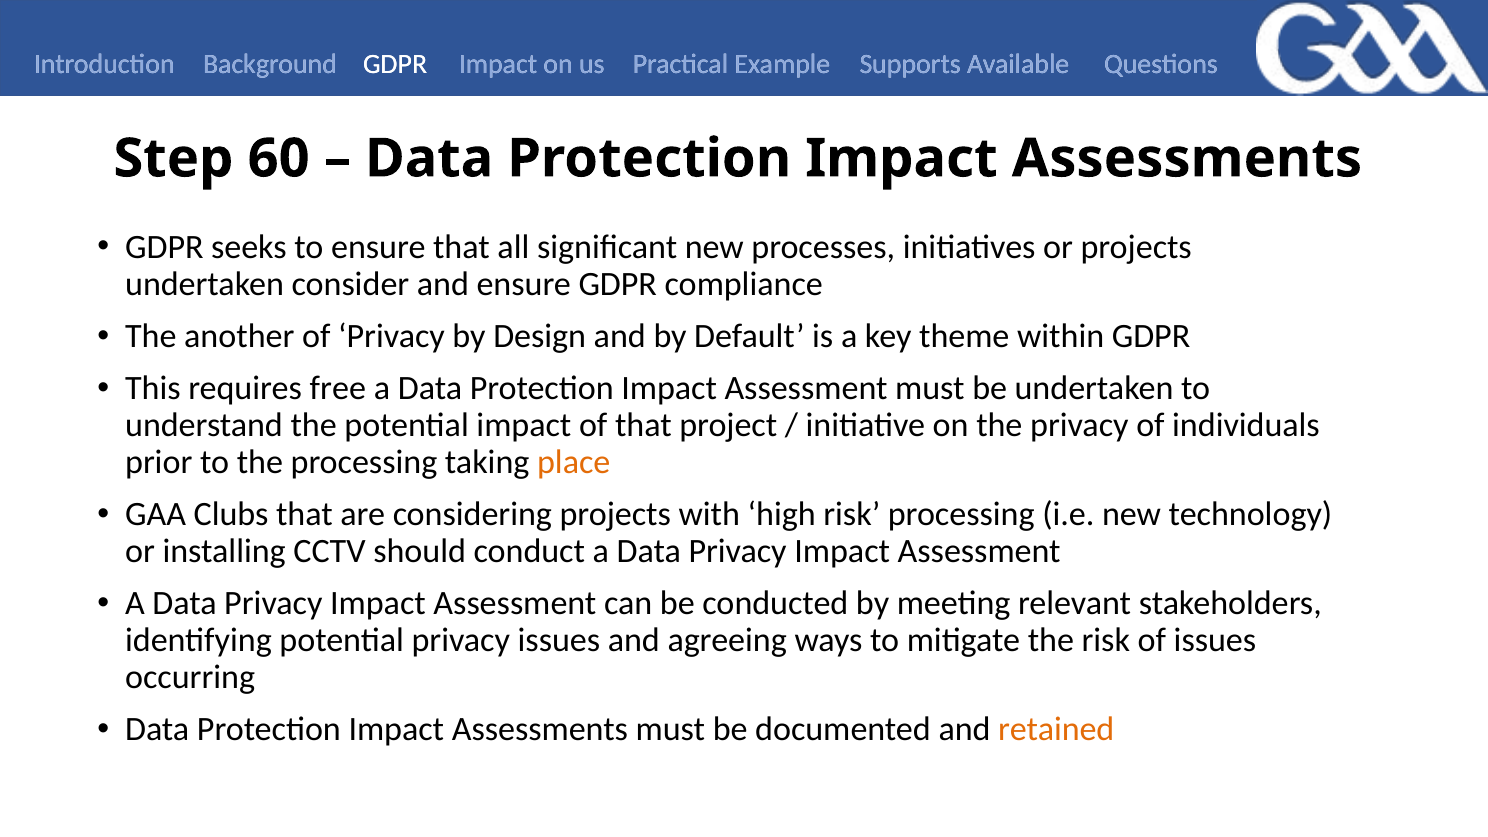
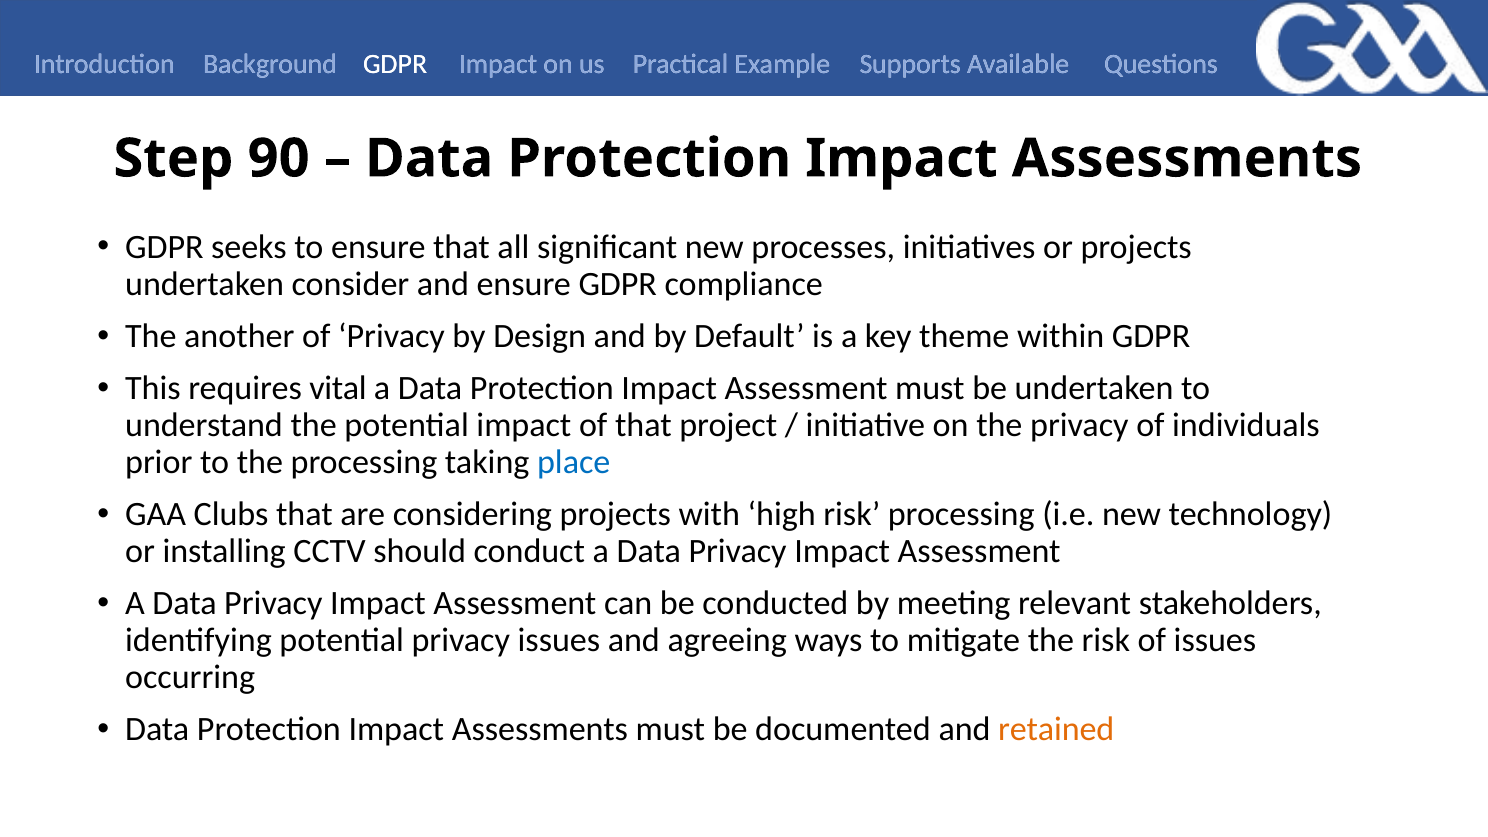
60: 60 -> 90 (279, 159)
free: free -> vital (338, 388)
place colour: orange -> blue (574, 462)
